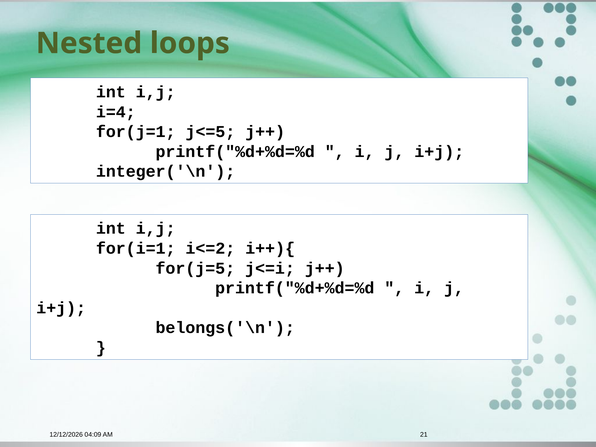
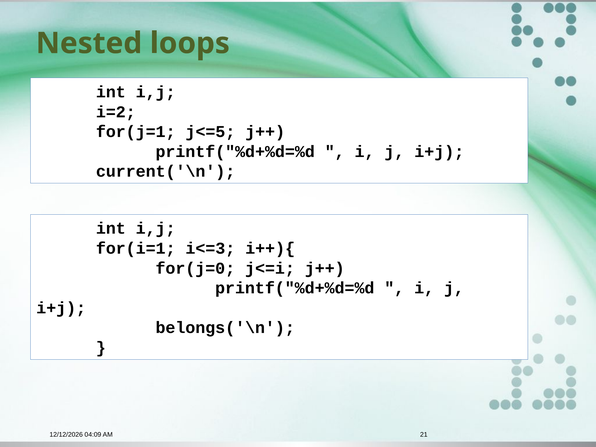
i=4: i=4 -> i=2 (116, 112)
integer('\n: integer('\n -> current('\n (166, 172)
i<=2: i<=2 -> i<=3 (210, 248)
for(j=5: for(j=5 -> for(j=0 (195, 268)
